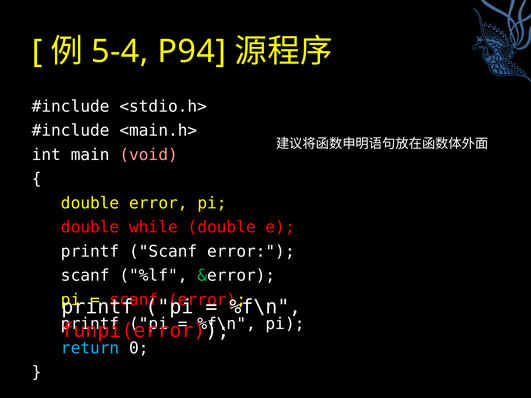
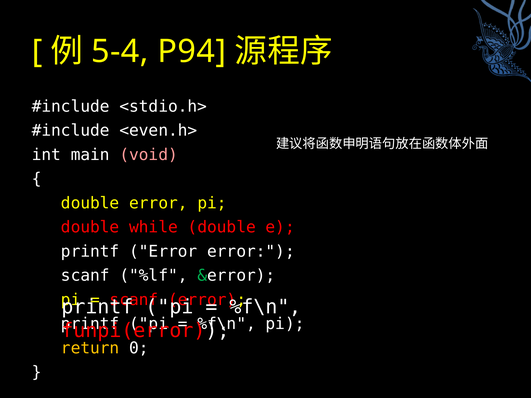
<main.h>: <main.h> -> <even.h> (158, 131)
printf Scanf: Scanf -> Error (163, 252)
return colour: light blue -> yellow (90, 348)
